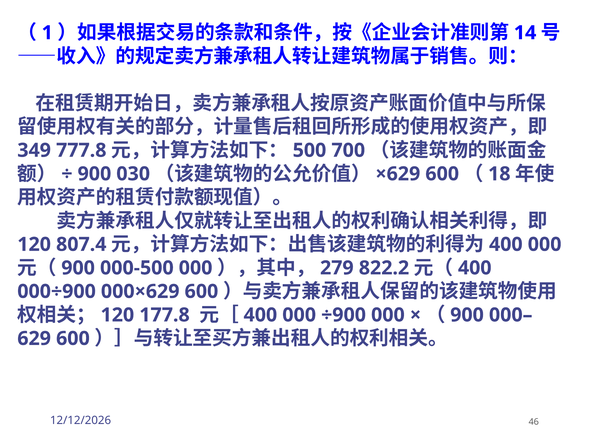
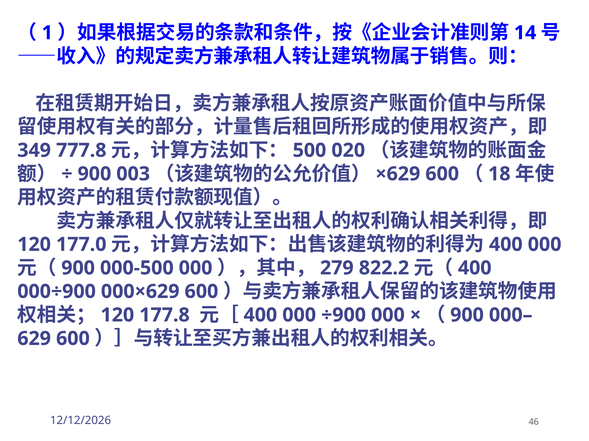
700: 700 -> 020 (348, 151)
030: 030 -> 003 (133, 174)
807.4: 807.4 -> 177.0 (81, 245)
